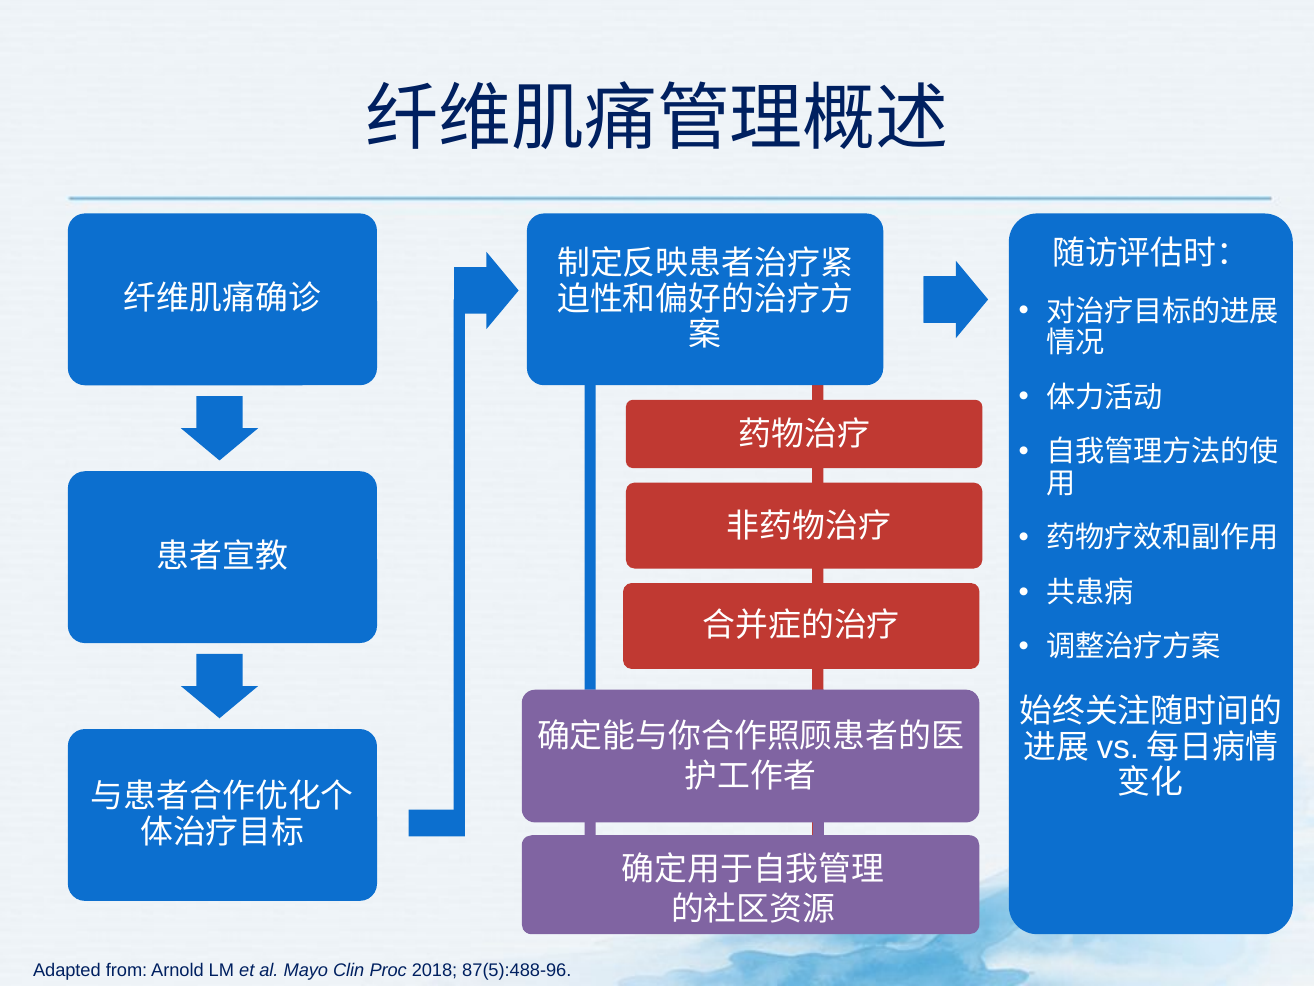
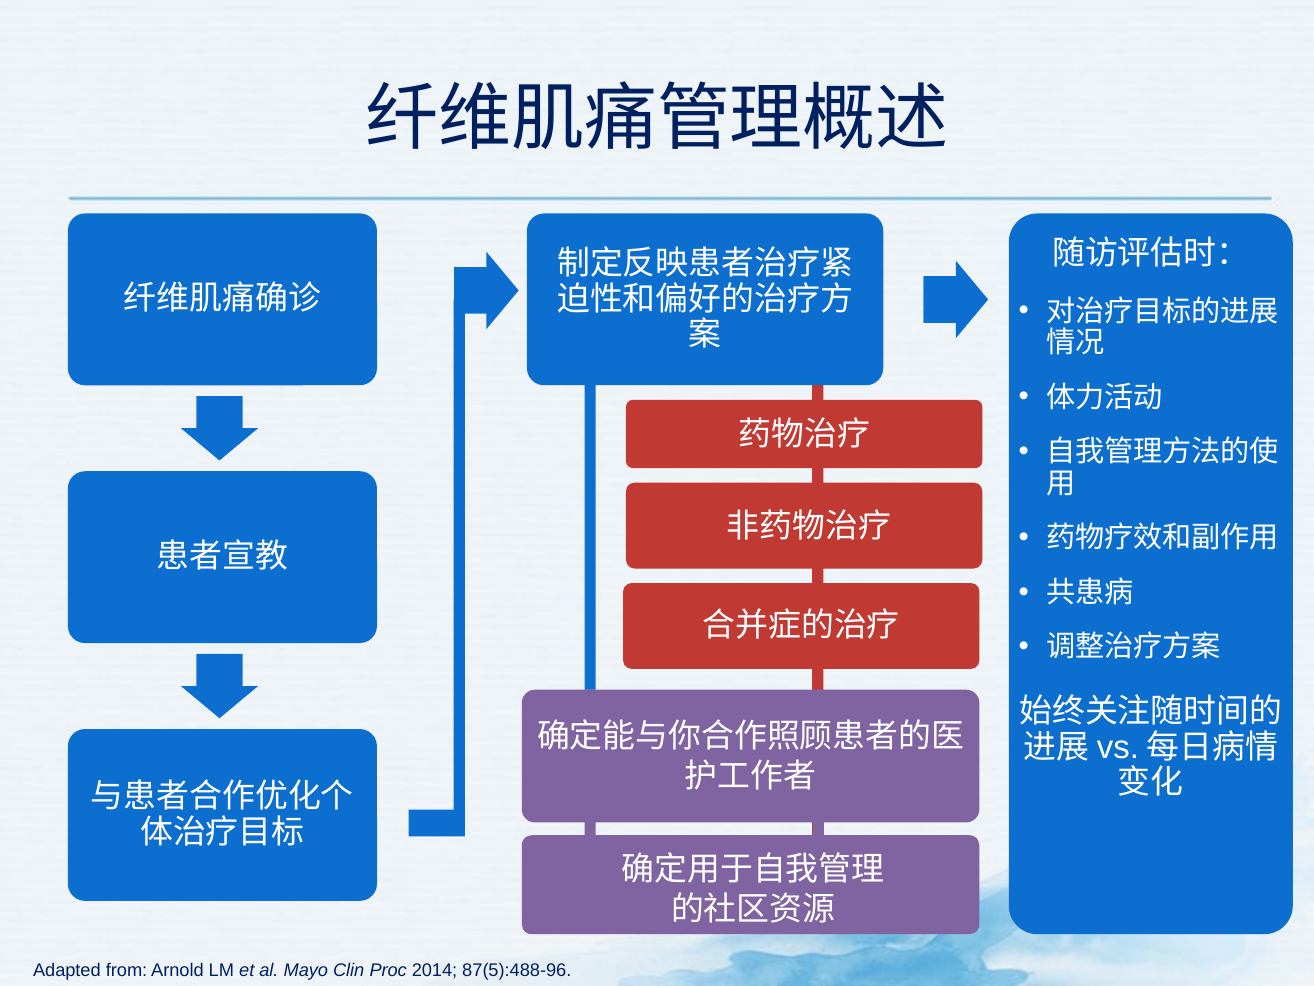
2018: 2018 -> 2014 (435, 970)
